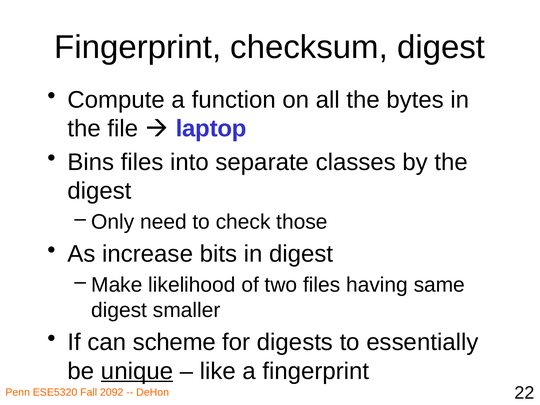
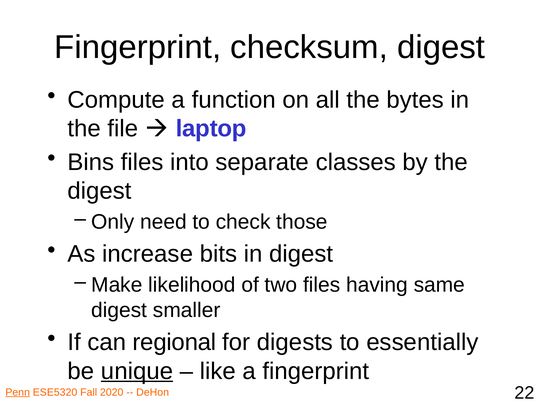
scheme: scheme -> regional (174, 342)
Penn underline: none -> present (18, 392)
2092: 2092 -> 2020 (112, 392)
